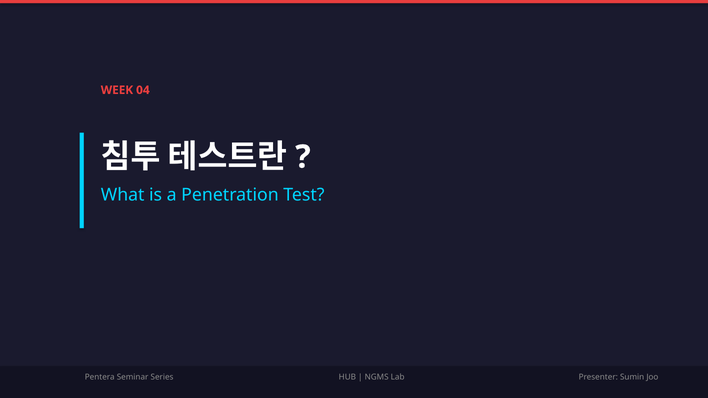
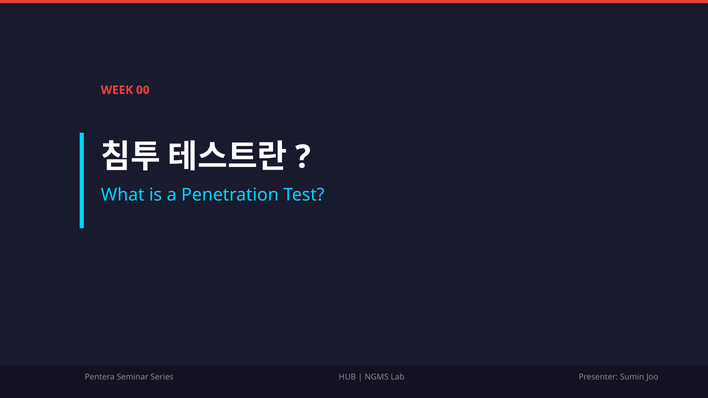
04: 04 -> 00 (143, 90)
